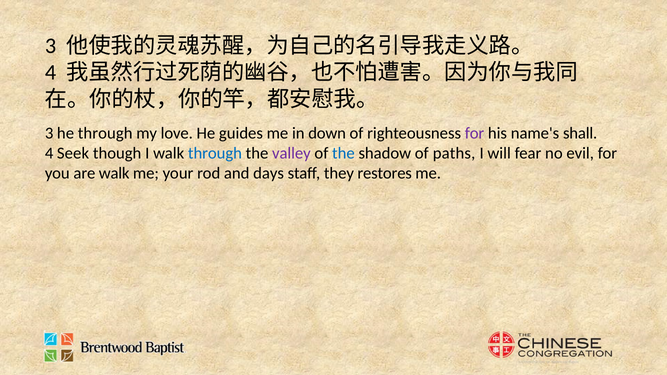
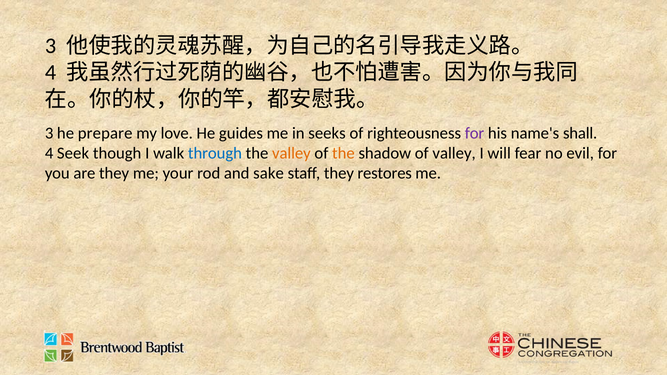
he through: through -> prepare (105, 133)
down: down -> seeks (327, 133)
valley colour: purple -> orange (291, 153)
the colour: blue -> orange (343, 153)
of paths: paths -> valley (454, 153)
are walk: walk -> they (114, 173)
days: days -> sake (269, 173)
